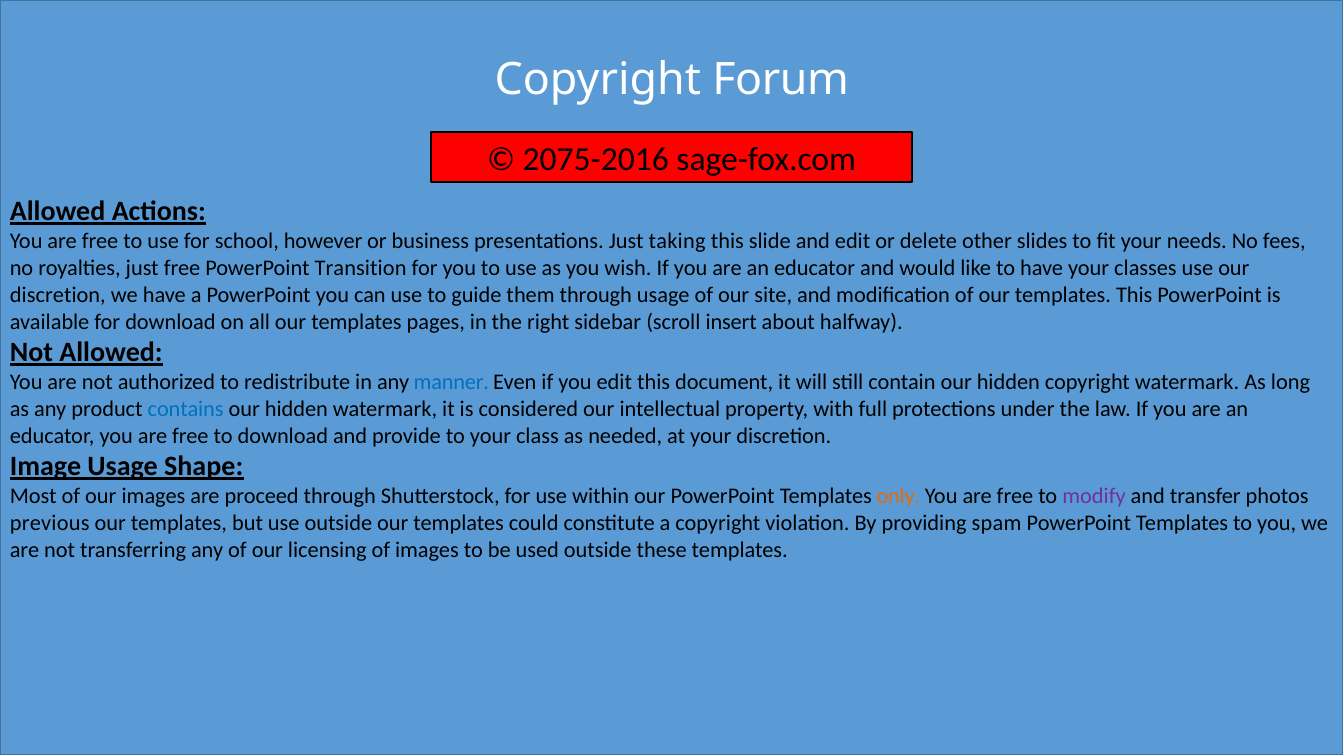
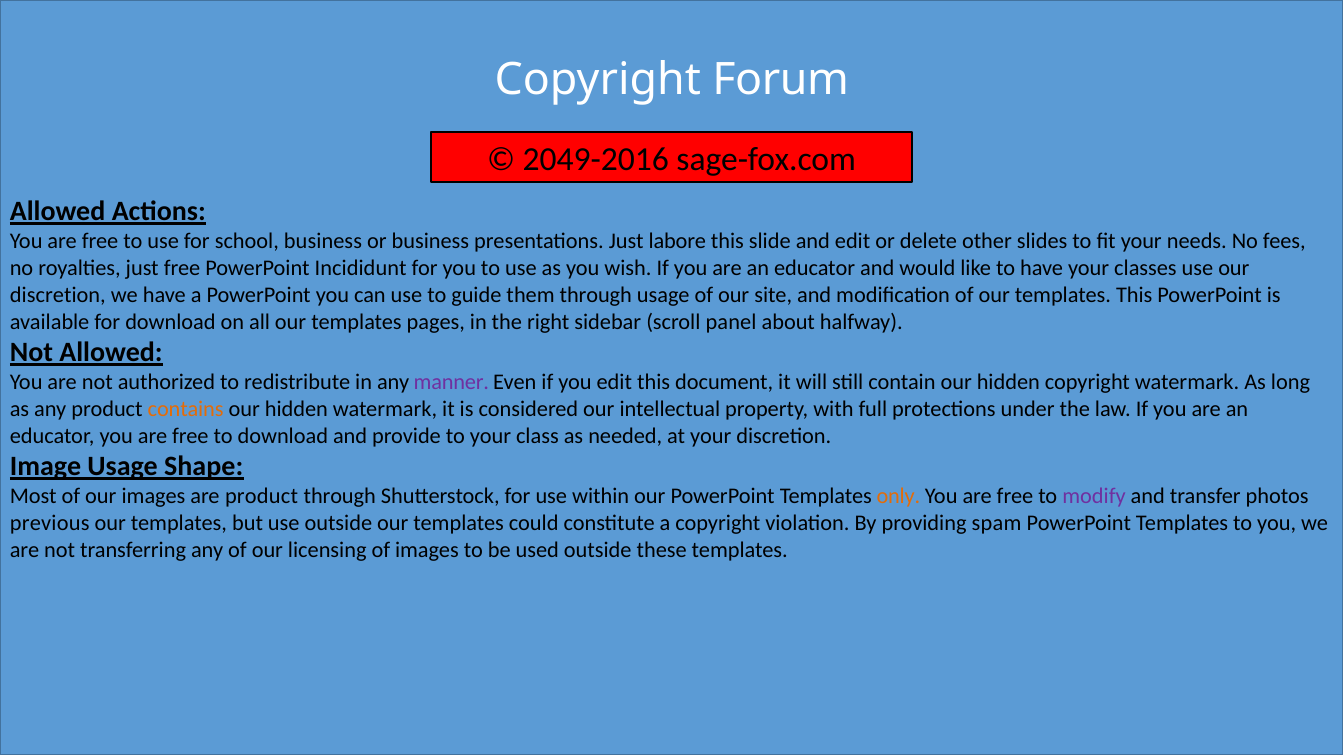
2075-2016: 2075-2016 -> 2049-2016 (596, 159)
school however: however -> business (323, 242)
taking: taking -> labore (677, 242)
Transition: Transition -> Incididunt (361, 268)
insert: insert -> panel (731, 322)
manner colour: blue -> purple (451, 383)
contains colour: blue -> orange (186, 409)
are proceed: proceed -> product (262, 497)
